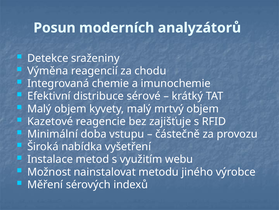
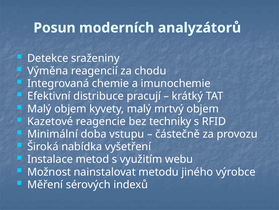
sérové: sérové -> pracují (144, 96)
zajišťuje: zajišťuje -> techniky (170, 121)
